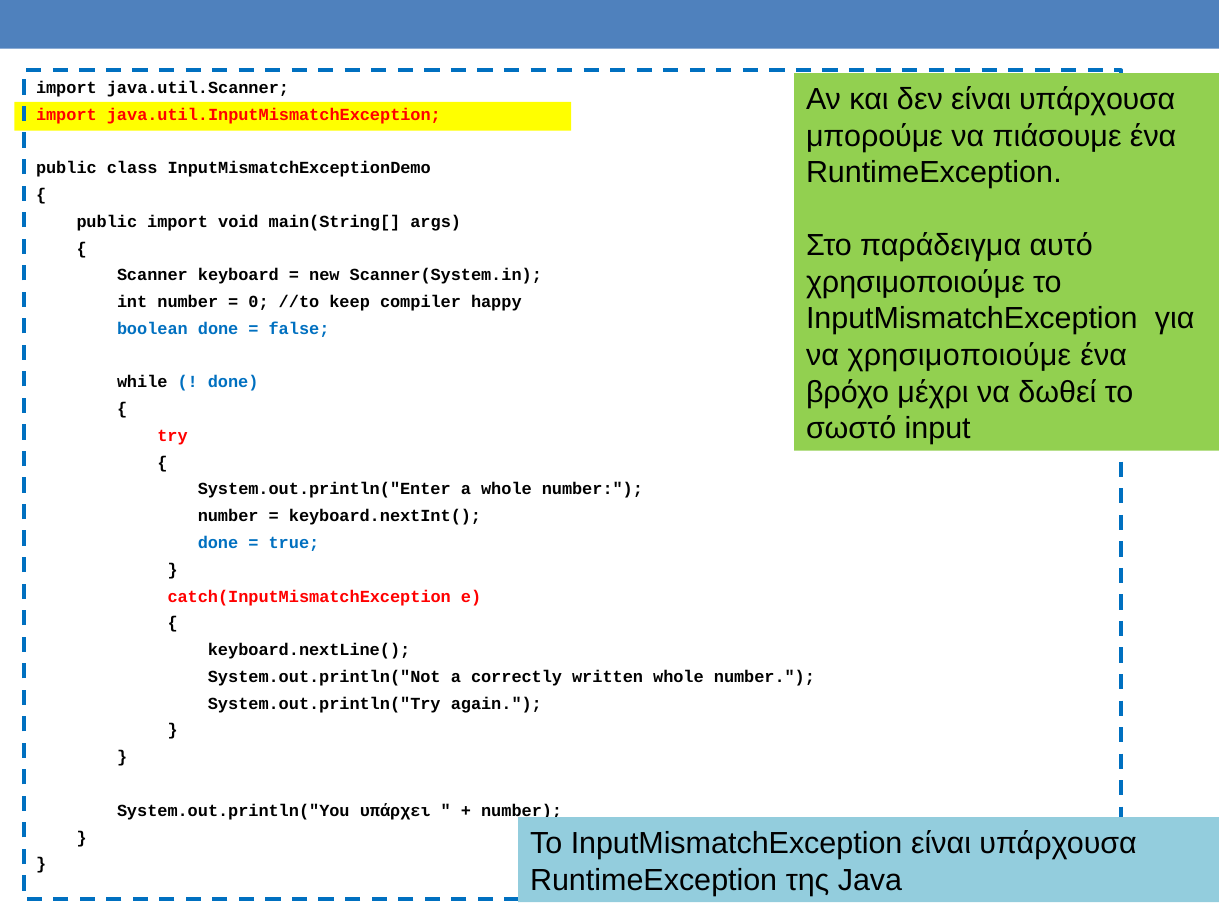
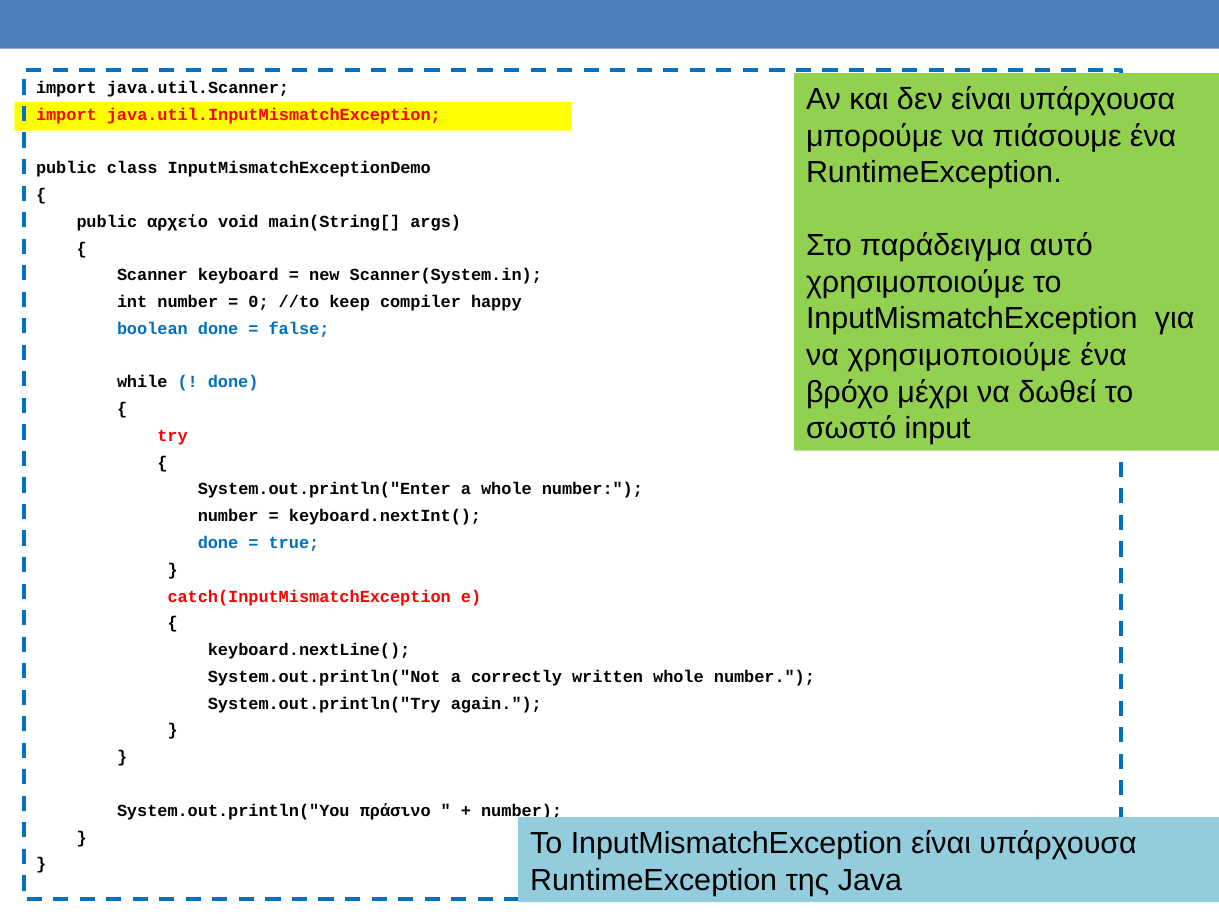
public import: import -> αρχείο (178, 222)
υπάρχει: υπάρχει -> πράσινο (395, 811)
